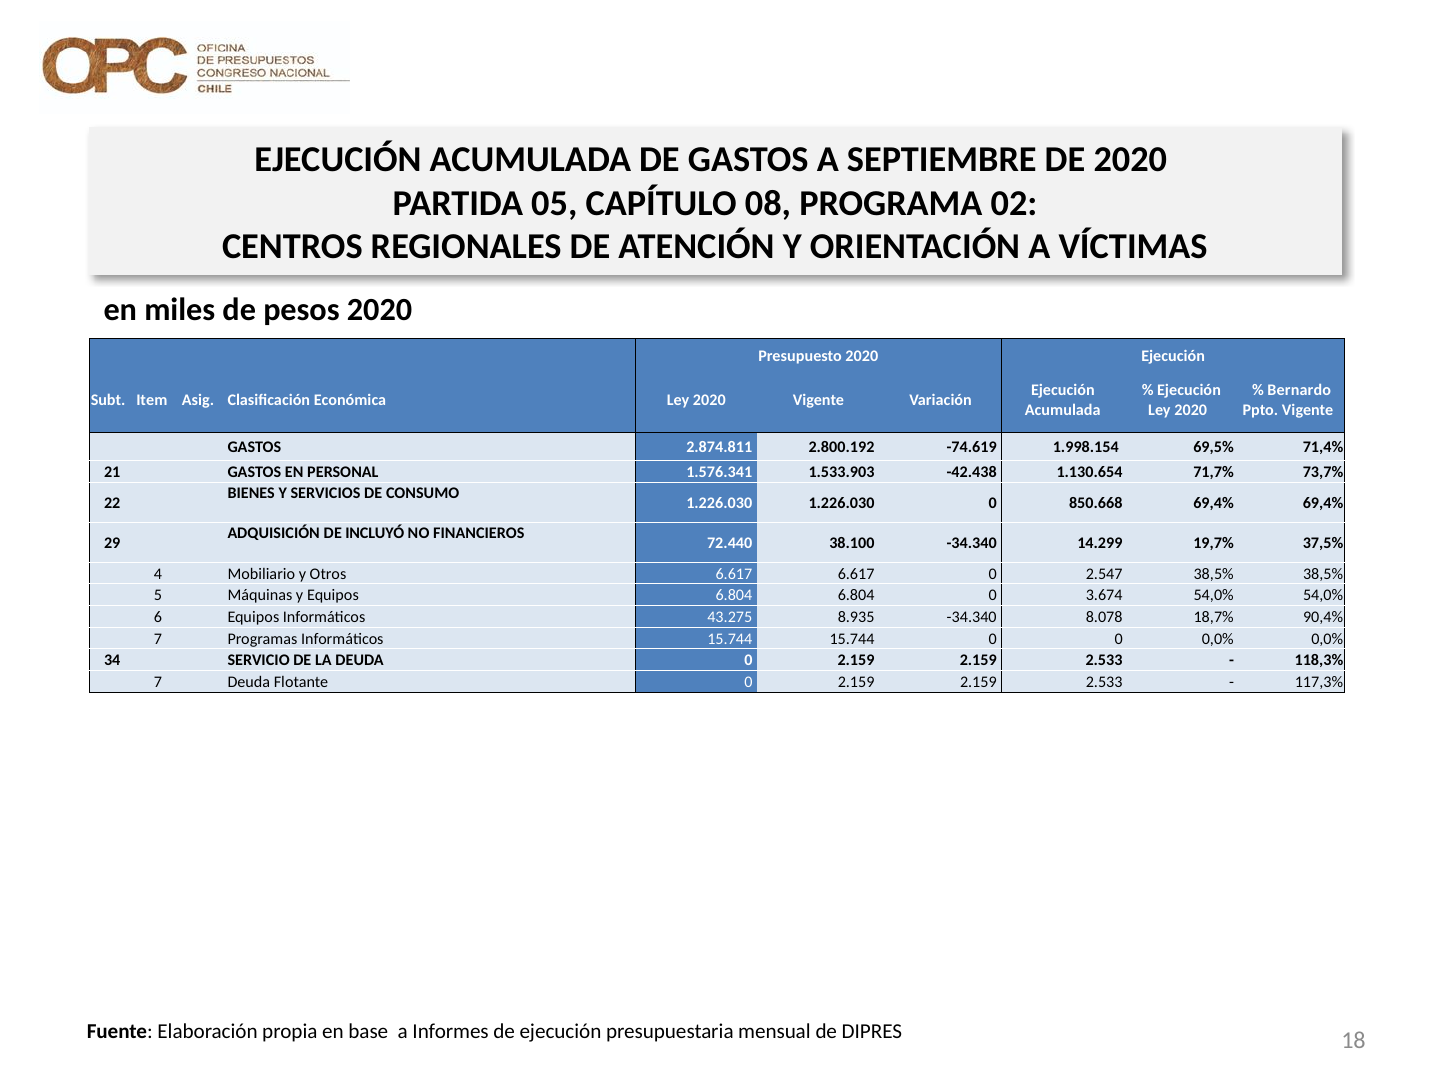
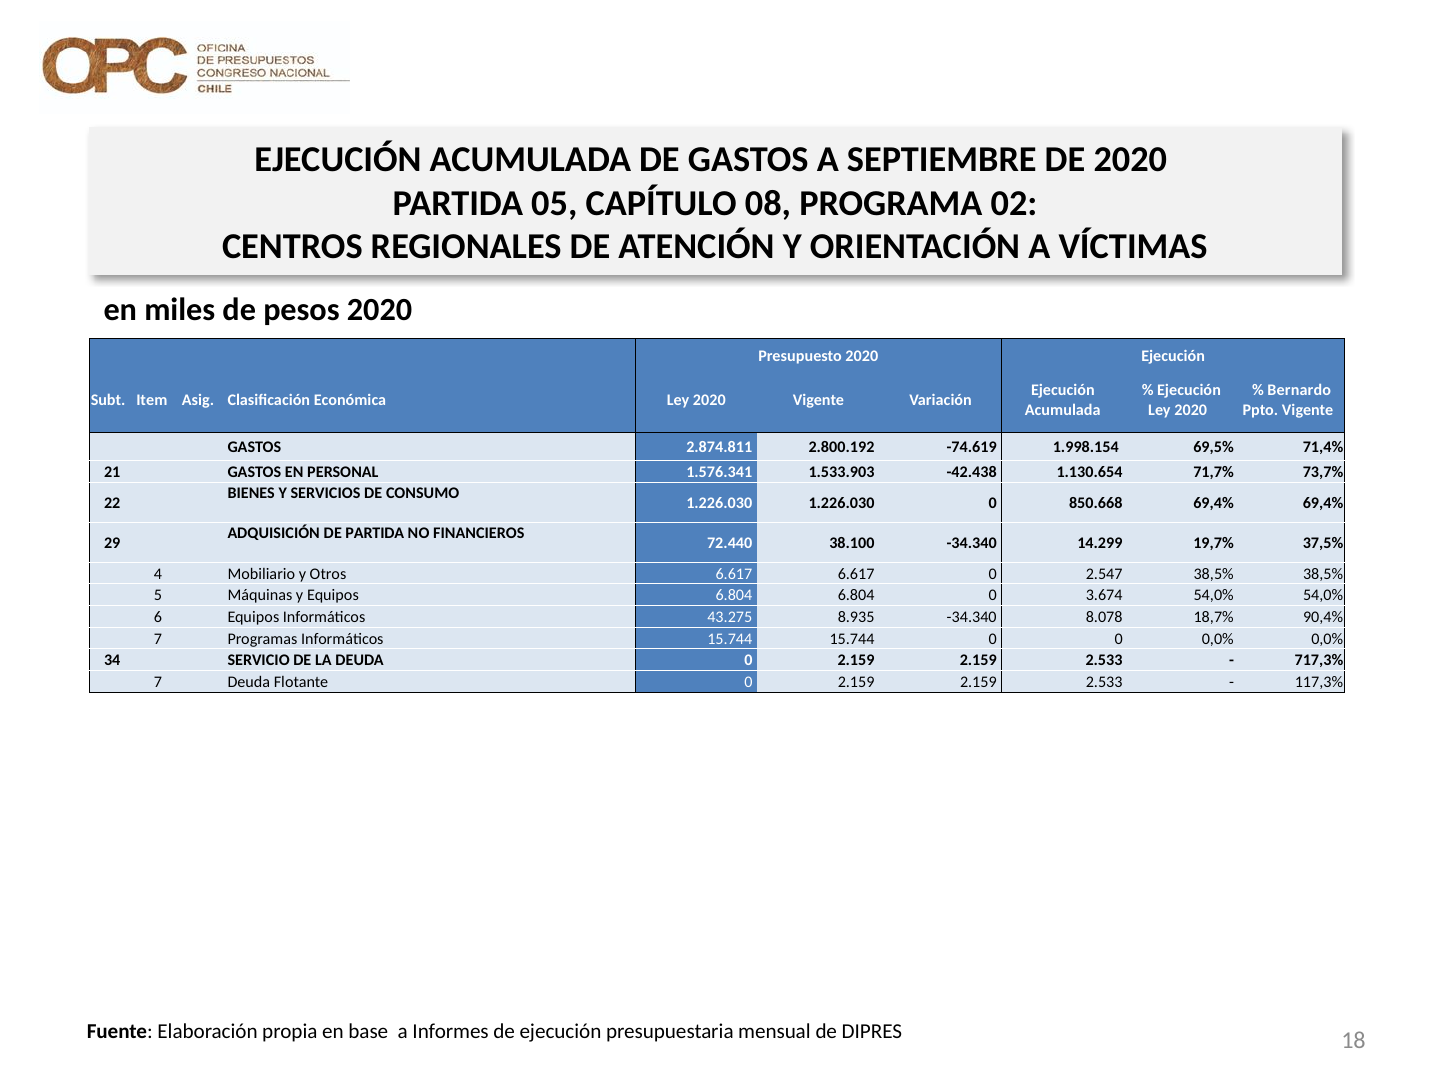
DE INCLUYÓ: INCLUYÓ -> PARTIDA (375, 534)
118,3%: 118,3% -> 717,3% (1319, 660)
